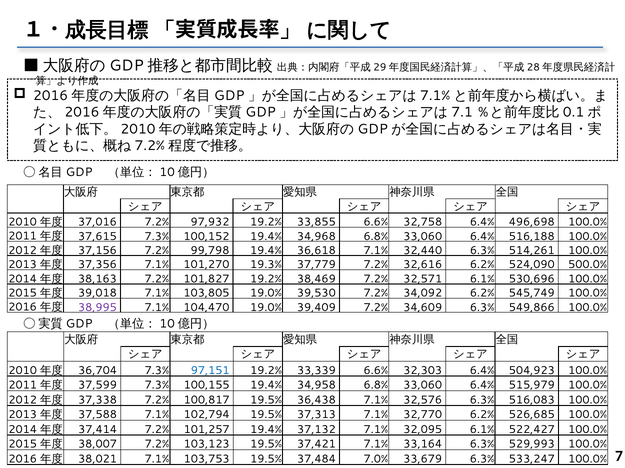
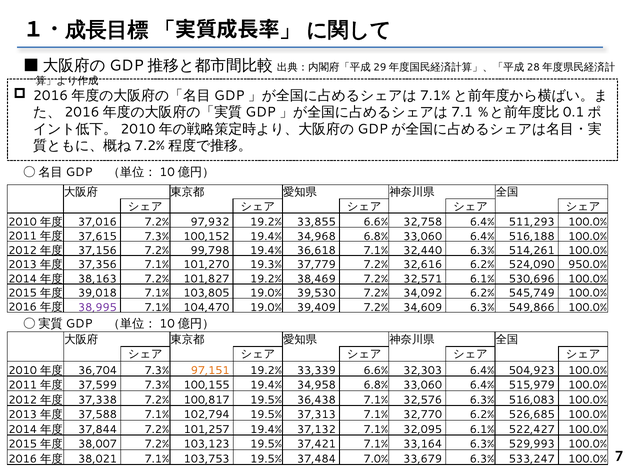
496,698: 496,698 -> 511,293 (532, 222)
500.0%: 500.0% -> 950.0% (588, 265)
97,151 colour: blue -> orange (210, 371)
37,414: 37,414 -> 37,844 (98, 430)
